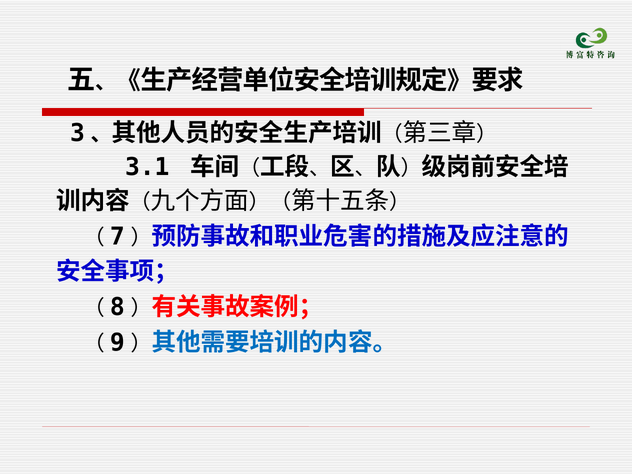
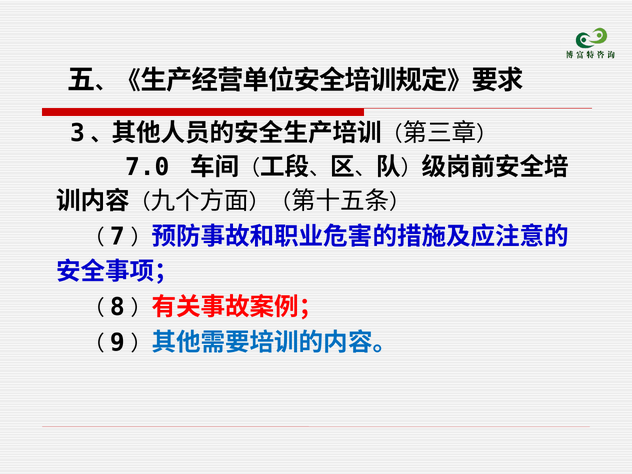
3.1: 3.1 -> 7.0 (147, 167)
